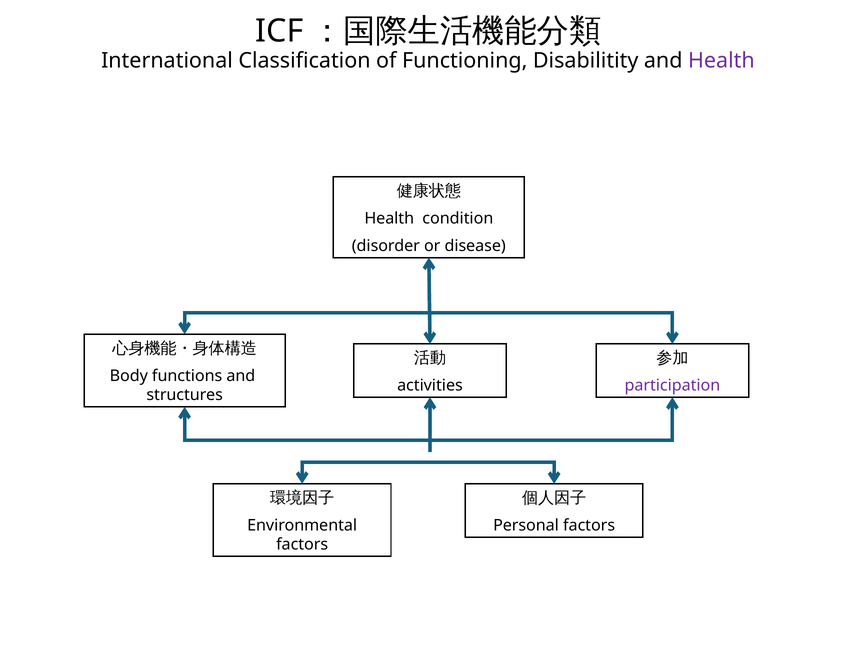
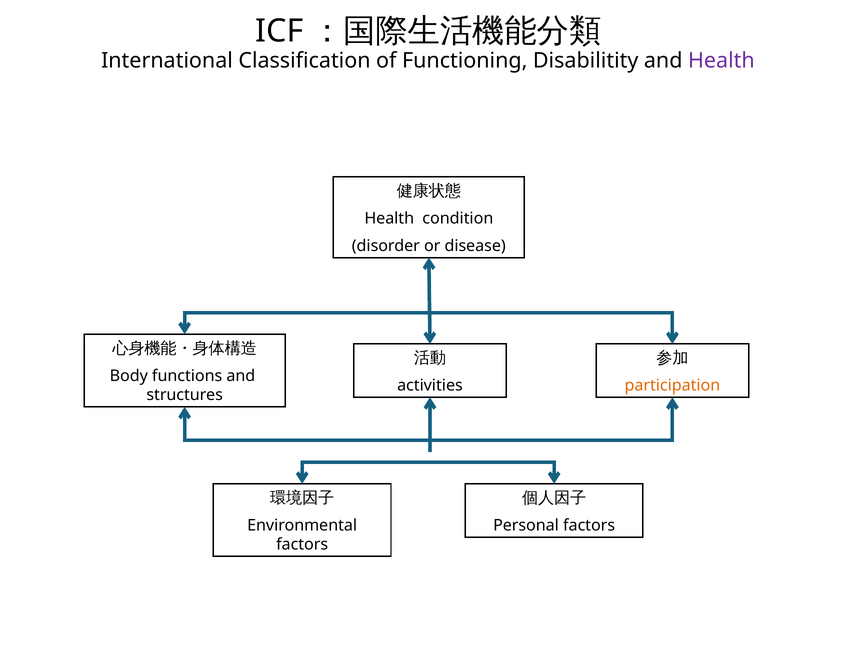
participation colour: purple -> orange (672, 385)
